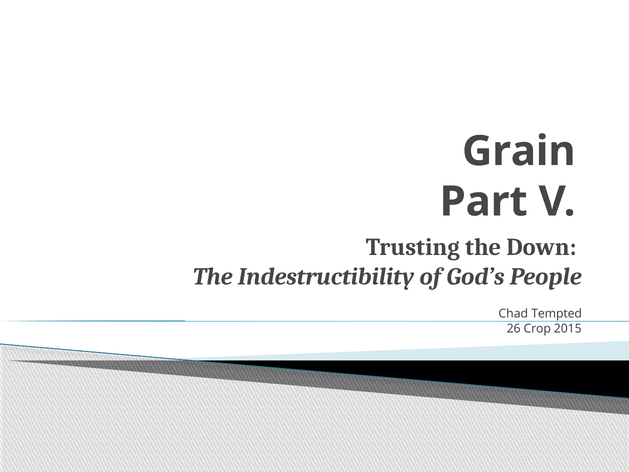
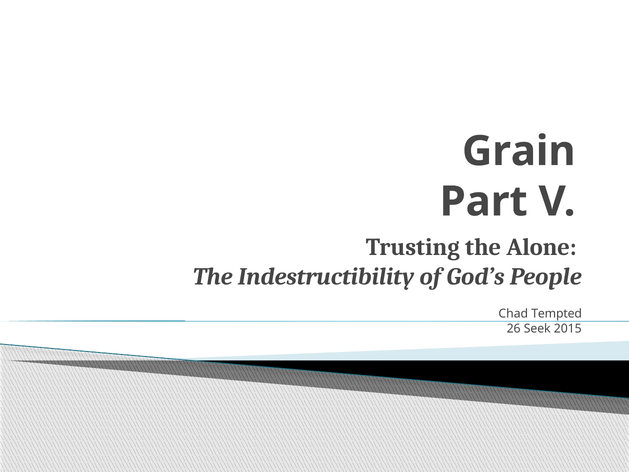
Down: Down -> Alone (542, 247)
Crop: Crop -> Seek (537, 329)
